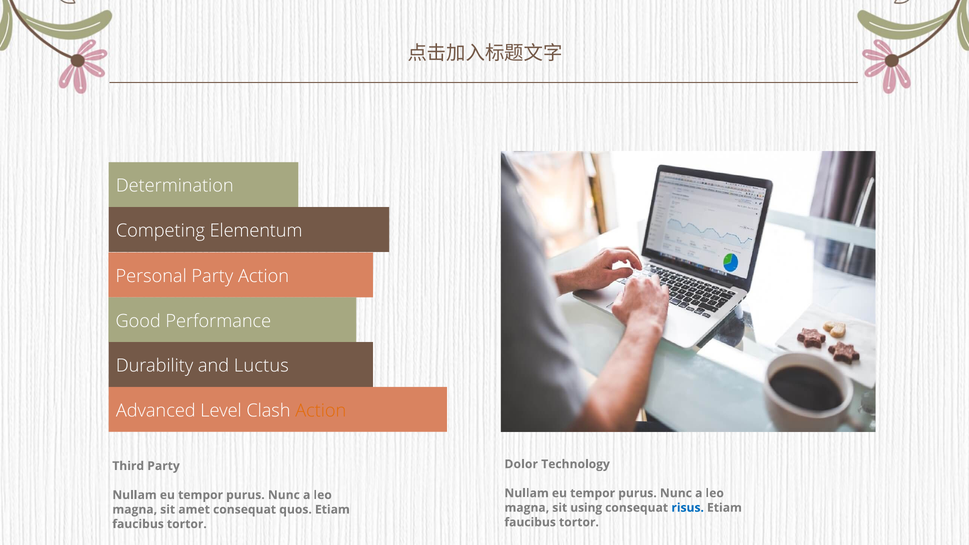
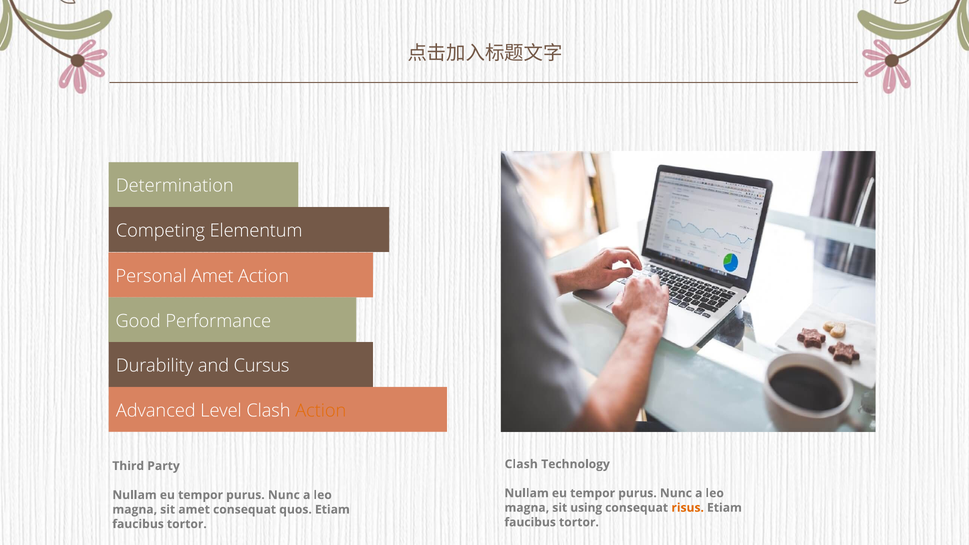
Personal Party: Party -> Amet (212, 276)
Luctus: Luctus -> Cursus (262, 366)
Dolor: Dolor -> Clash (521, 464)
risus colour: blue -> orange (688, 508)
